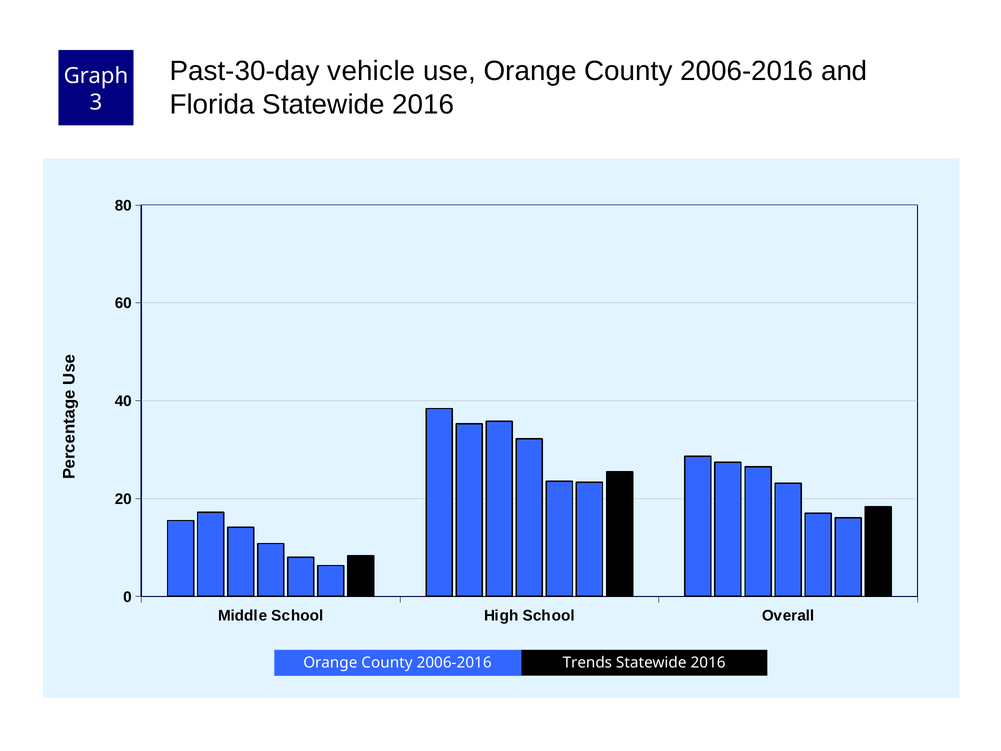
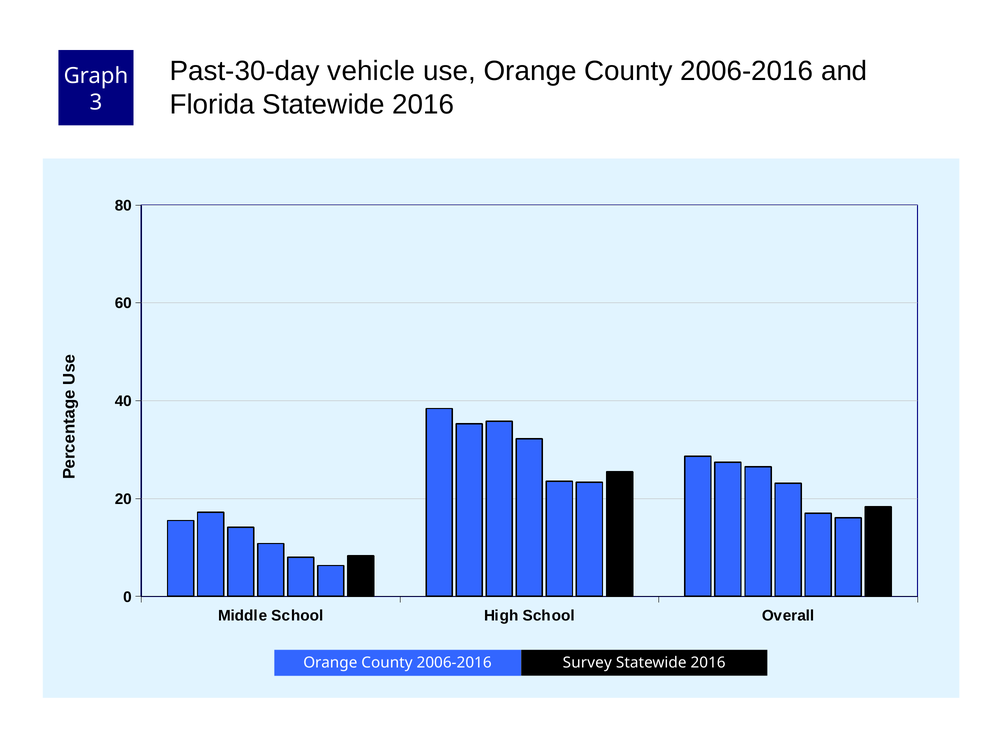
Trends: Trends -> Survey (587, 662)
